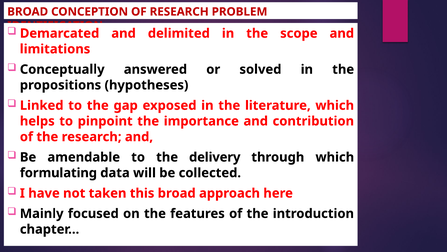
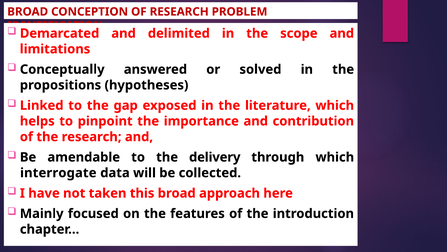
formulating: formulating -> interrogate (58, 173)
